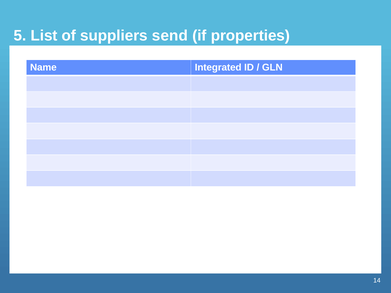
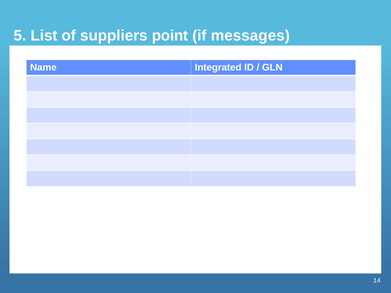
send: send -> point (170, 36)
properties: properties -> messages (250, 36)
